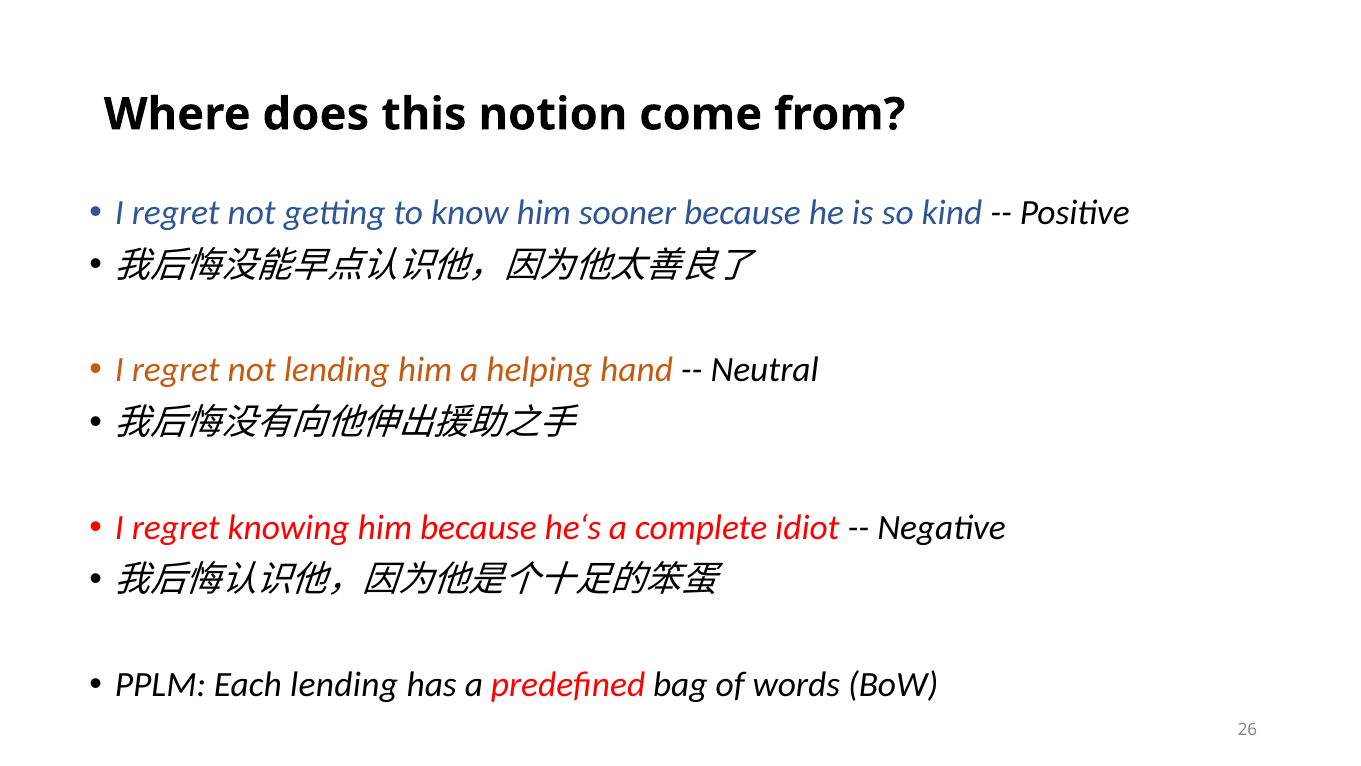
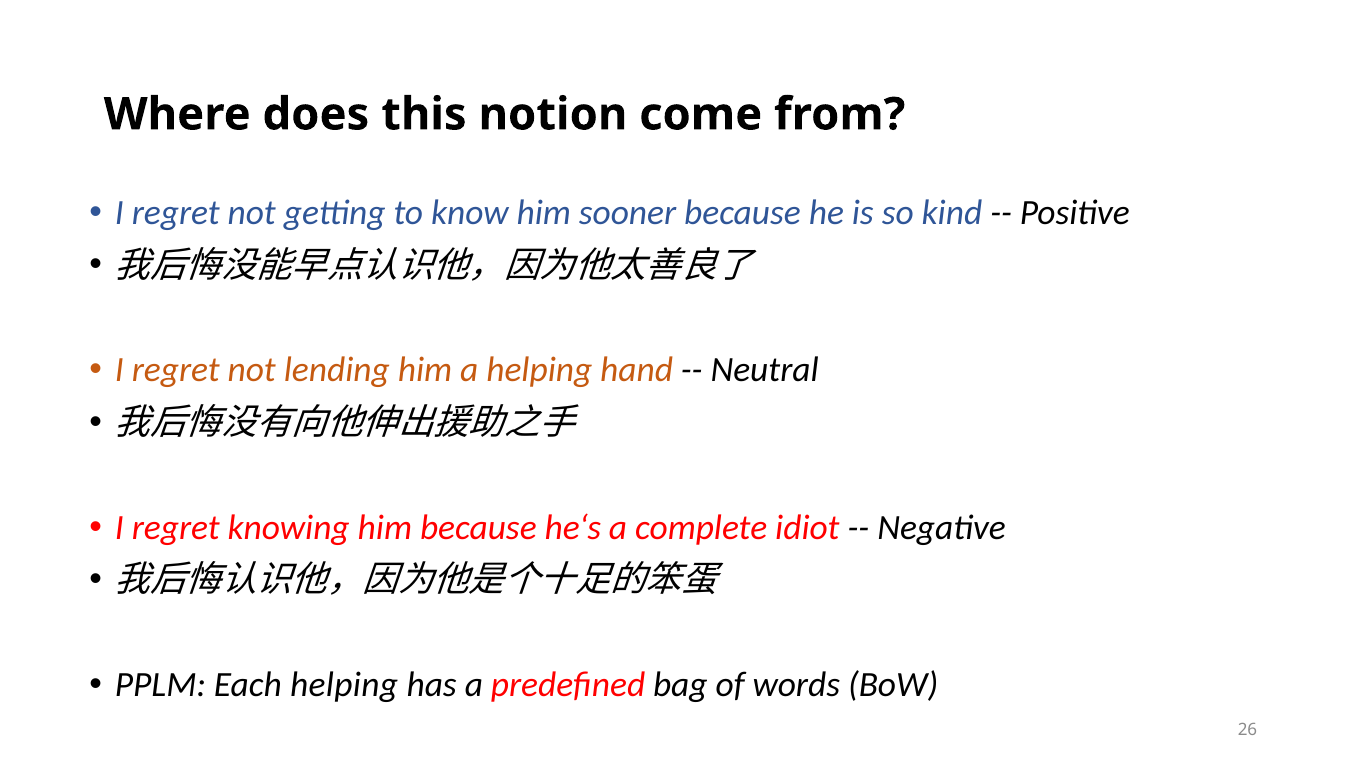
Each lending: lending -> helping (344, 685)
